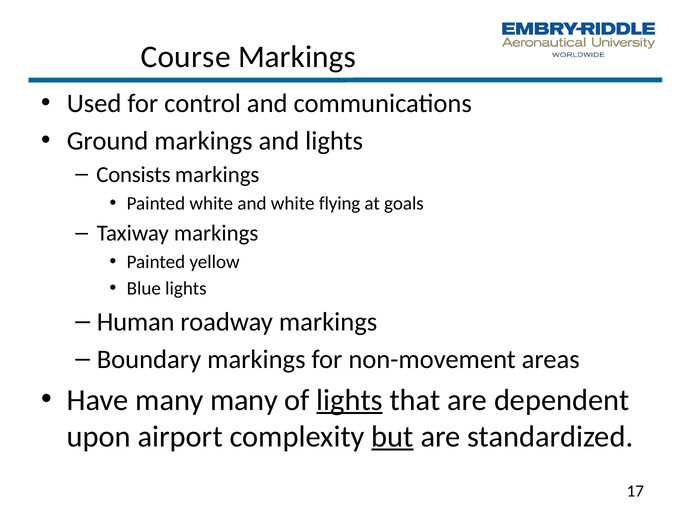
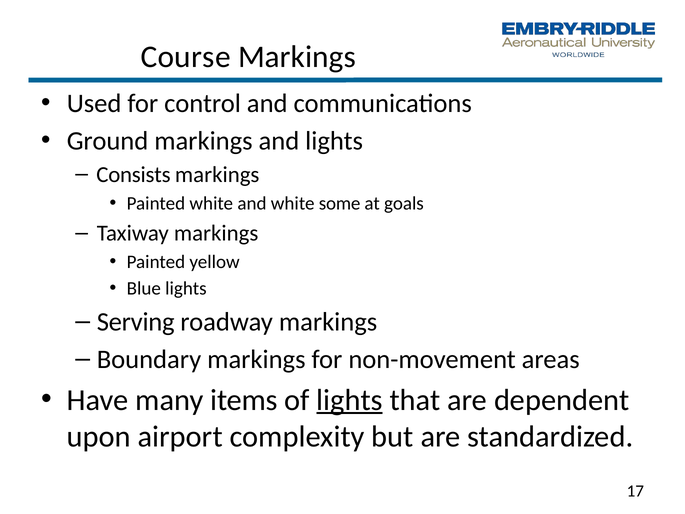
flying: flying -> some (340, 203)
Human: Human -> Serving (136, 322)
many many: many -> items (244, 400)
but underline: present -> none (392, 436)
